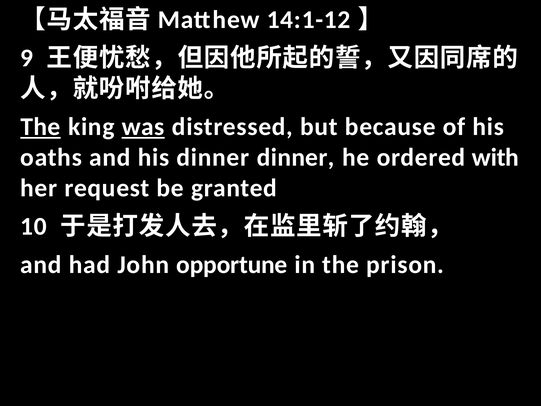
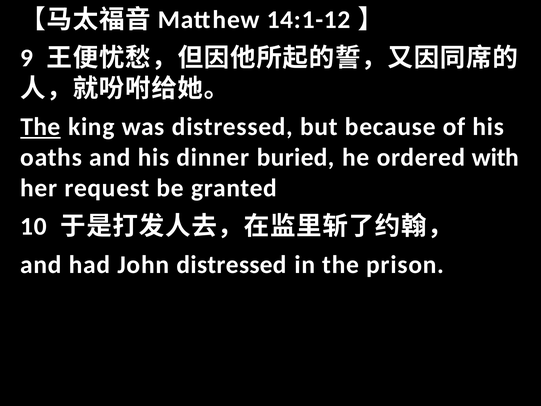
was underline: present -> none (143, 127)
dinner dinner: dinner -> buried (296, 157)
John opportune: opportune -> distressed (232, 264)
